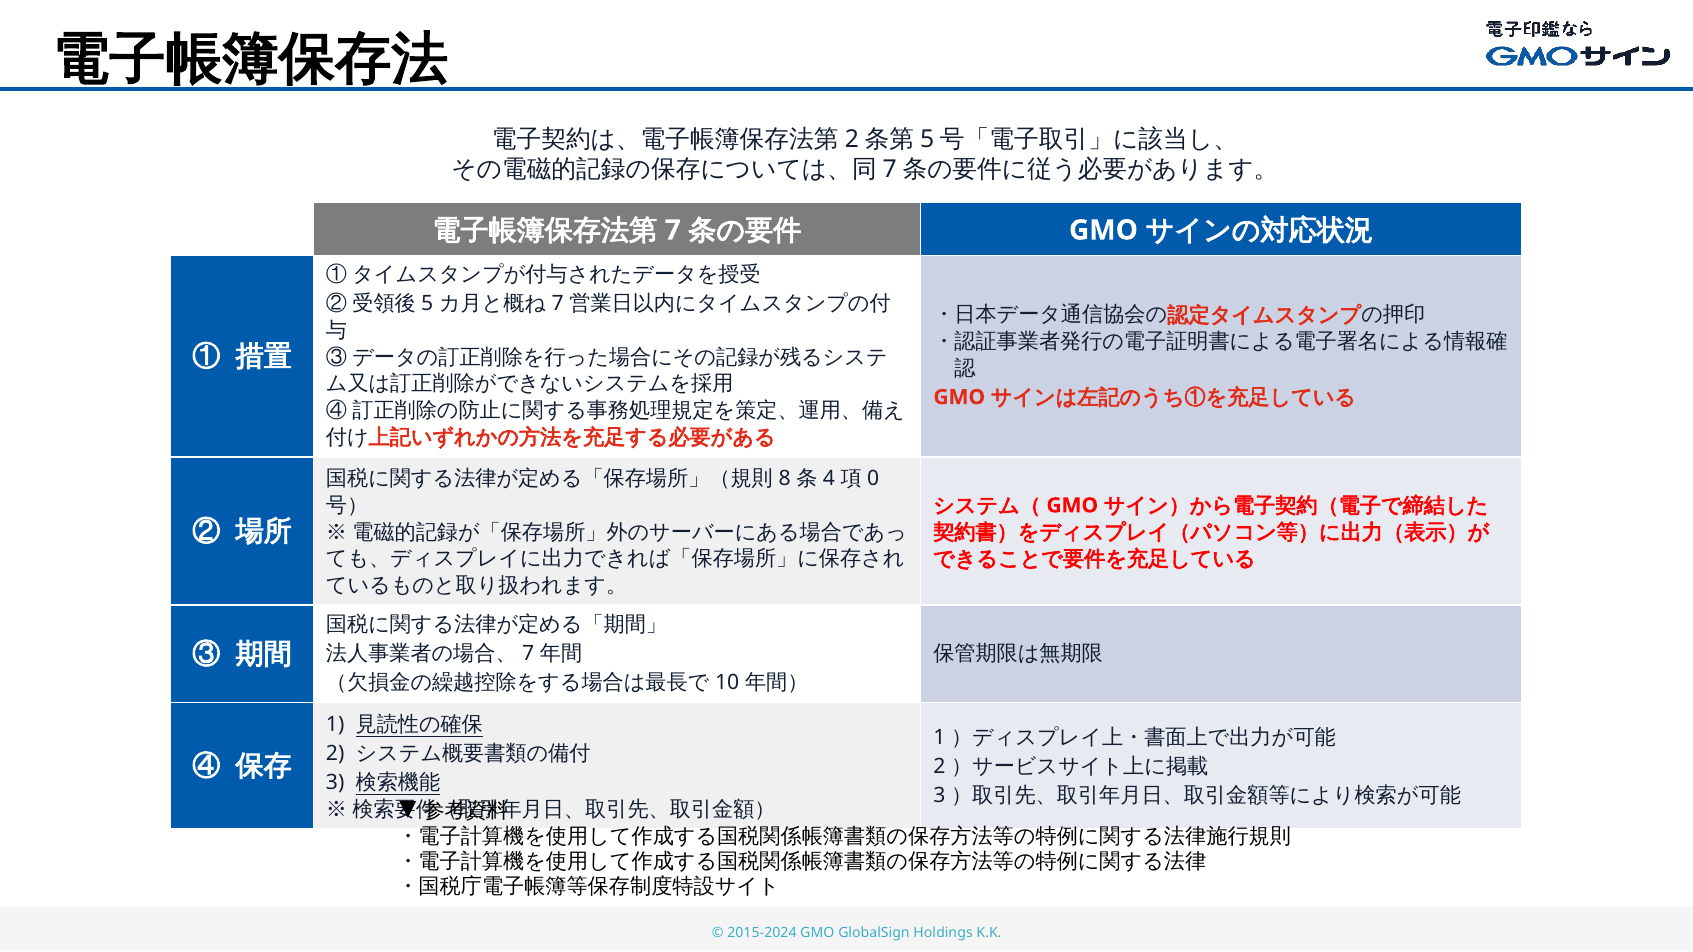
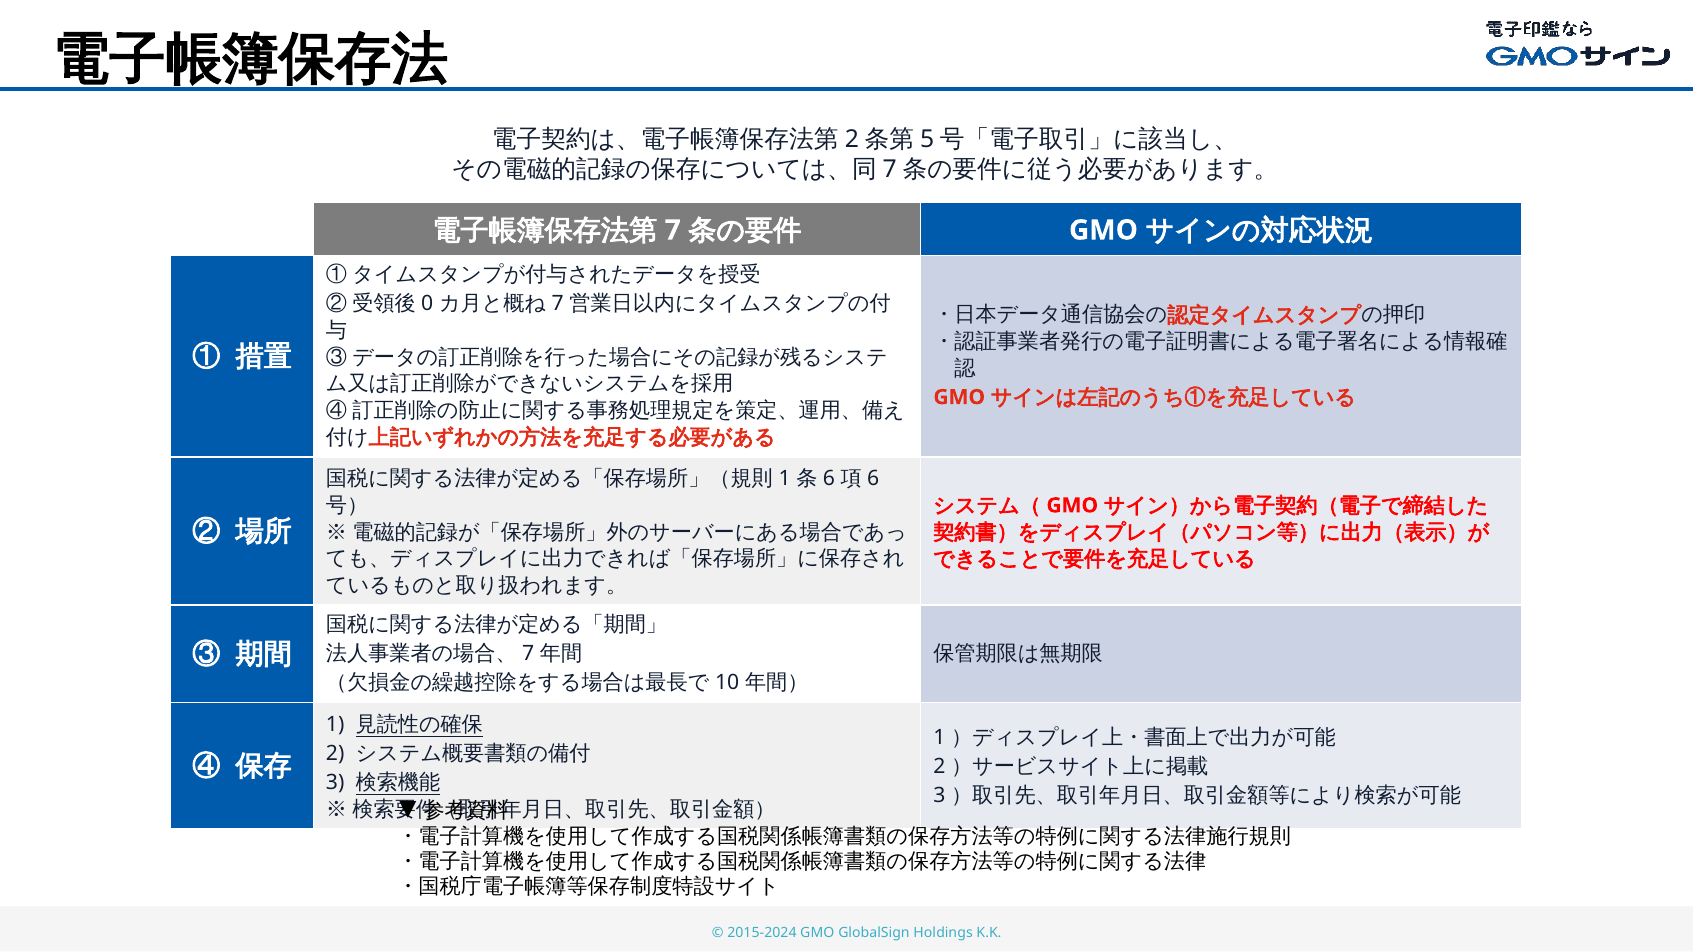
5: 5 -> 0 (427, 304)
8: 8 -> 1 (785, 479)
4: 4 -> 6 (829, 479)
0: 0 -> 6 (873, 479)
